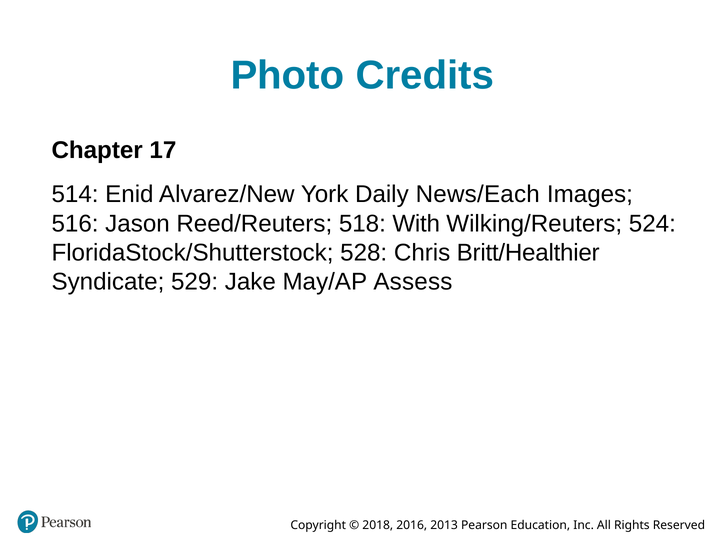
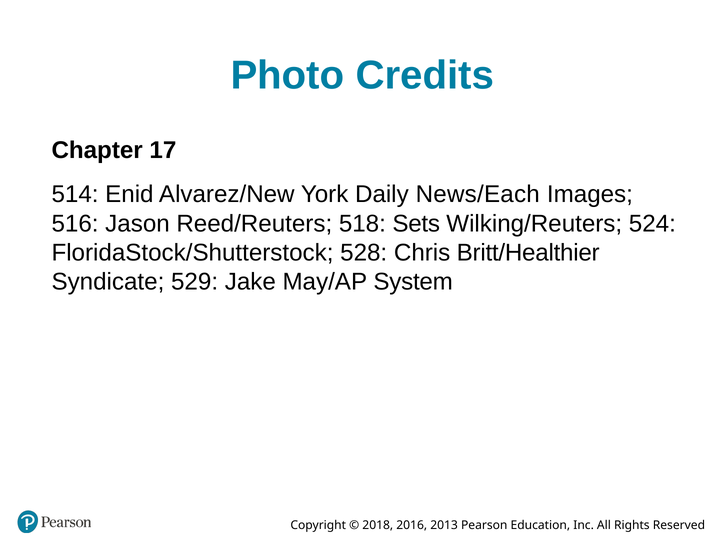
With: With -> Sets (416, 223)
Assess: Assess -> System (413, 281)
